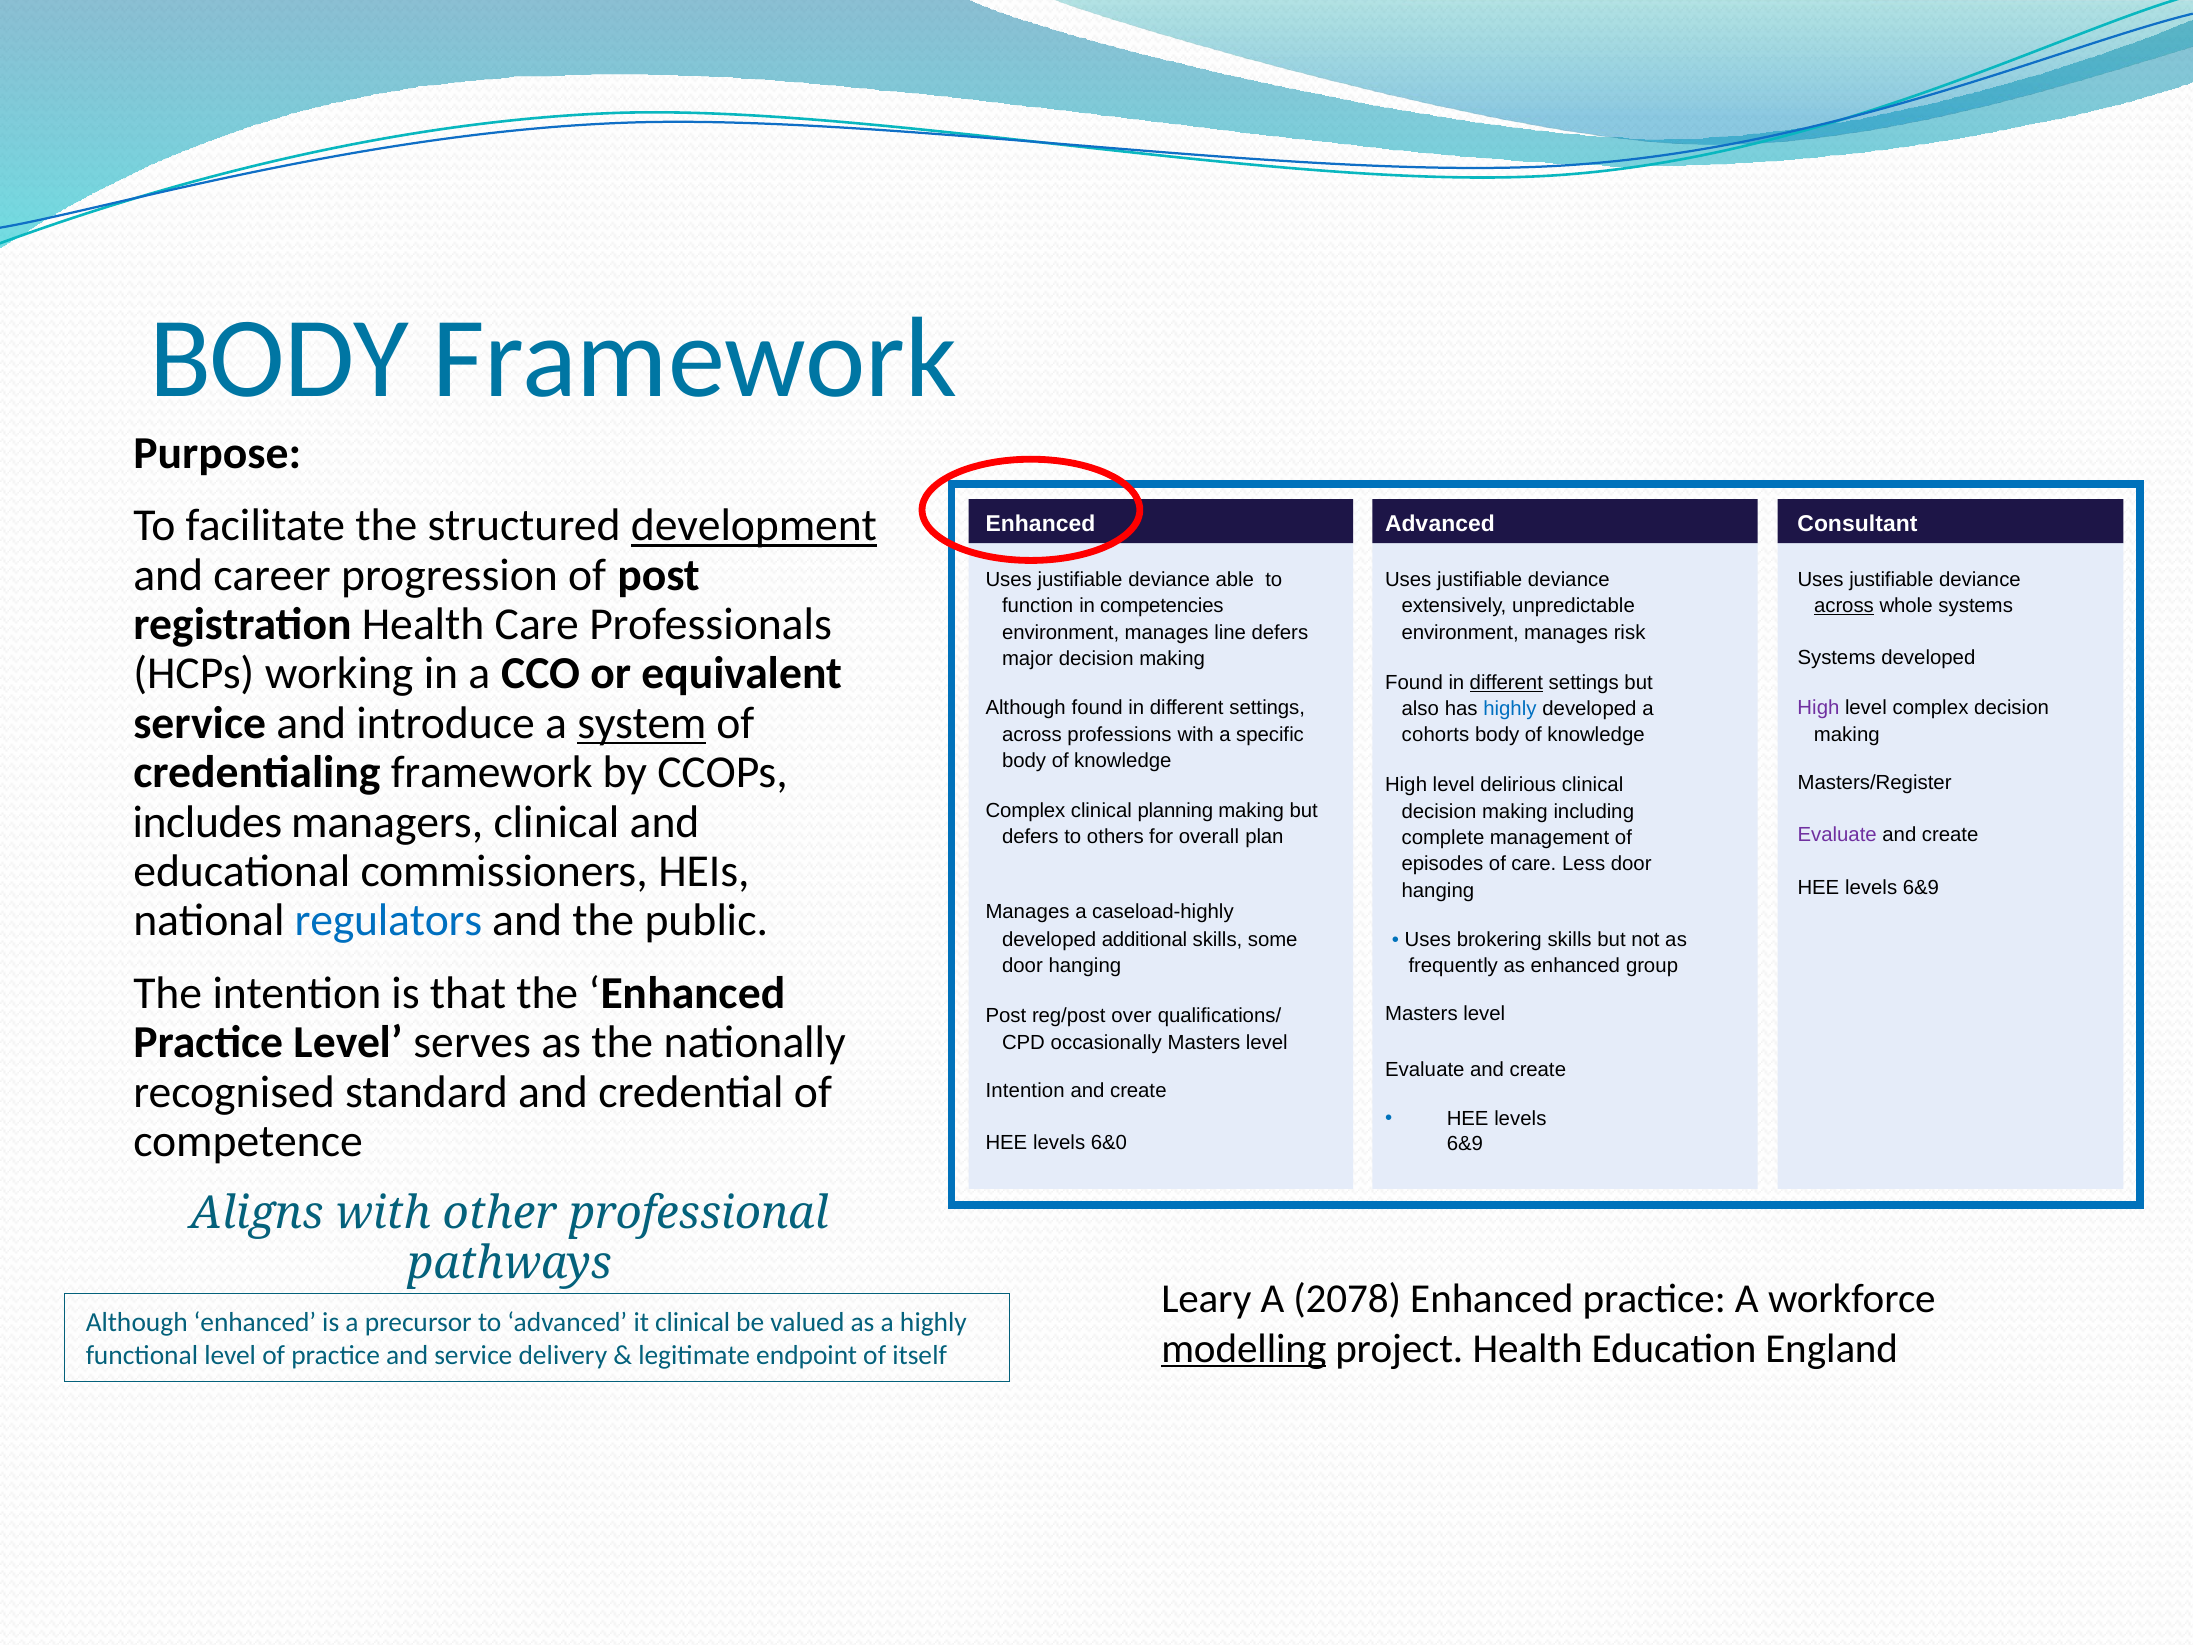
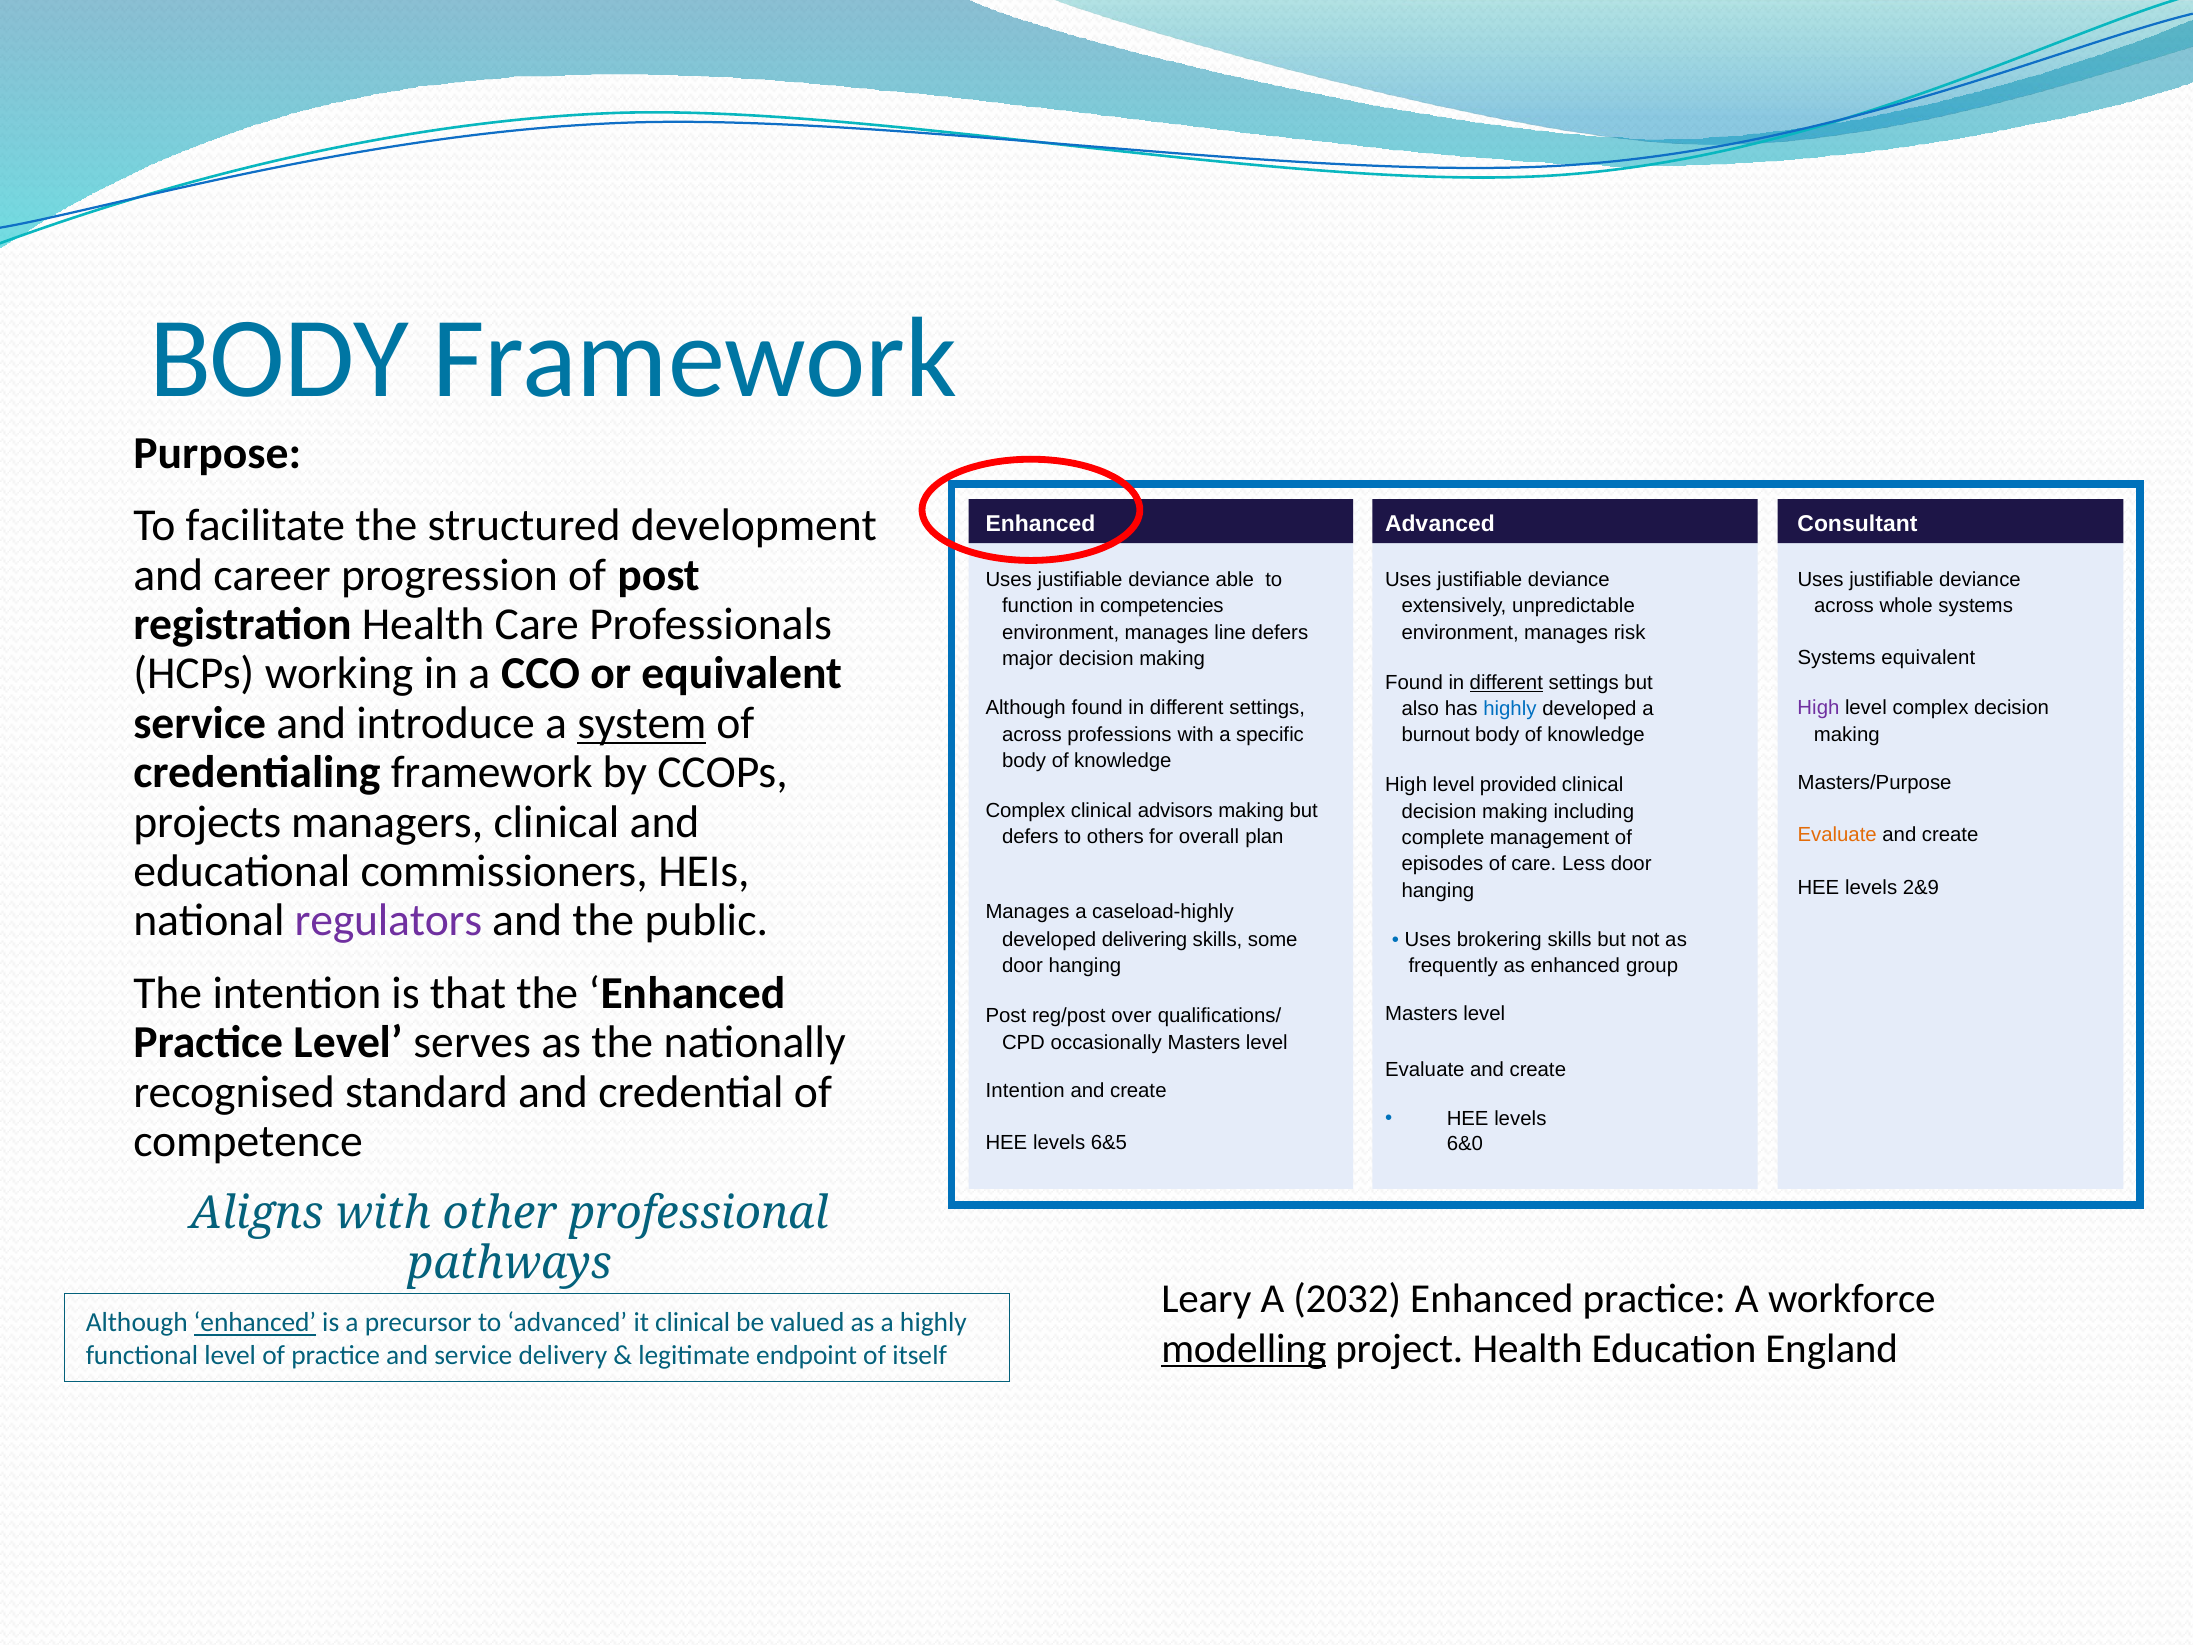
development underline: present -> none (754, 526)
across underline: present -> none (1844, 606)
Systems developed: developed -> equivalent (1928, 658)
cohorts: cohorts -> burnout (1436, 735)
Masters/Register: Masters/Register -> Masters/Purpose (1875, 783)
delirious: delirious -> provided (1518, 785)
planning: planning -> advisors (1175, 810)
includes: includes -> projects (207, 822)
Evaluate colour: purple -> orange (1837, 834)
6&9: 6&9 -> 2&9 (1921, 888)
regulators colour: blue -> purple (388, 921)
additional: additional -> delivering (1145, 939)
6&0: 6&0 -> 6&5 (1109, 1142)
6&9: 6&9 -> 6&0 (1465, 1144)
2078: 2078 -> 2032 (1347, 1299)
enhanced underline: none -> present (255, 1323)
